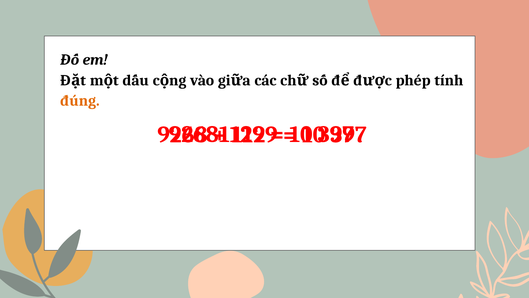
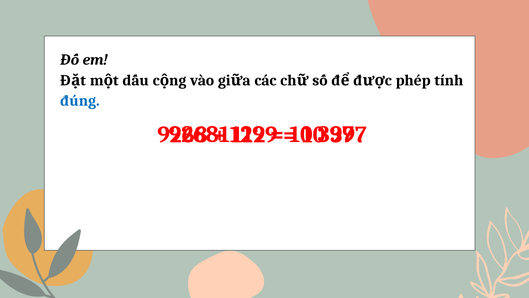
đúng colour: orange -> blue (80, 101)
